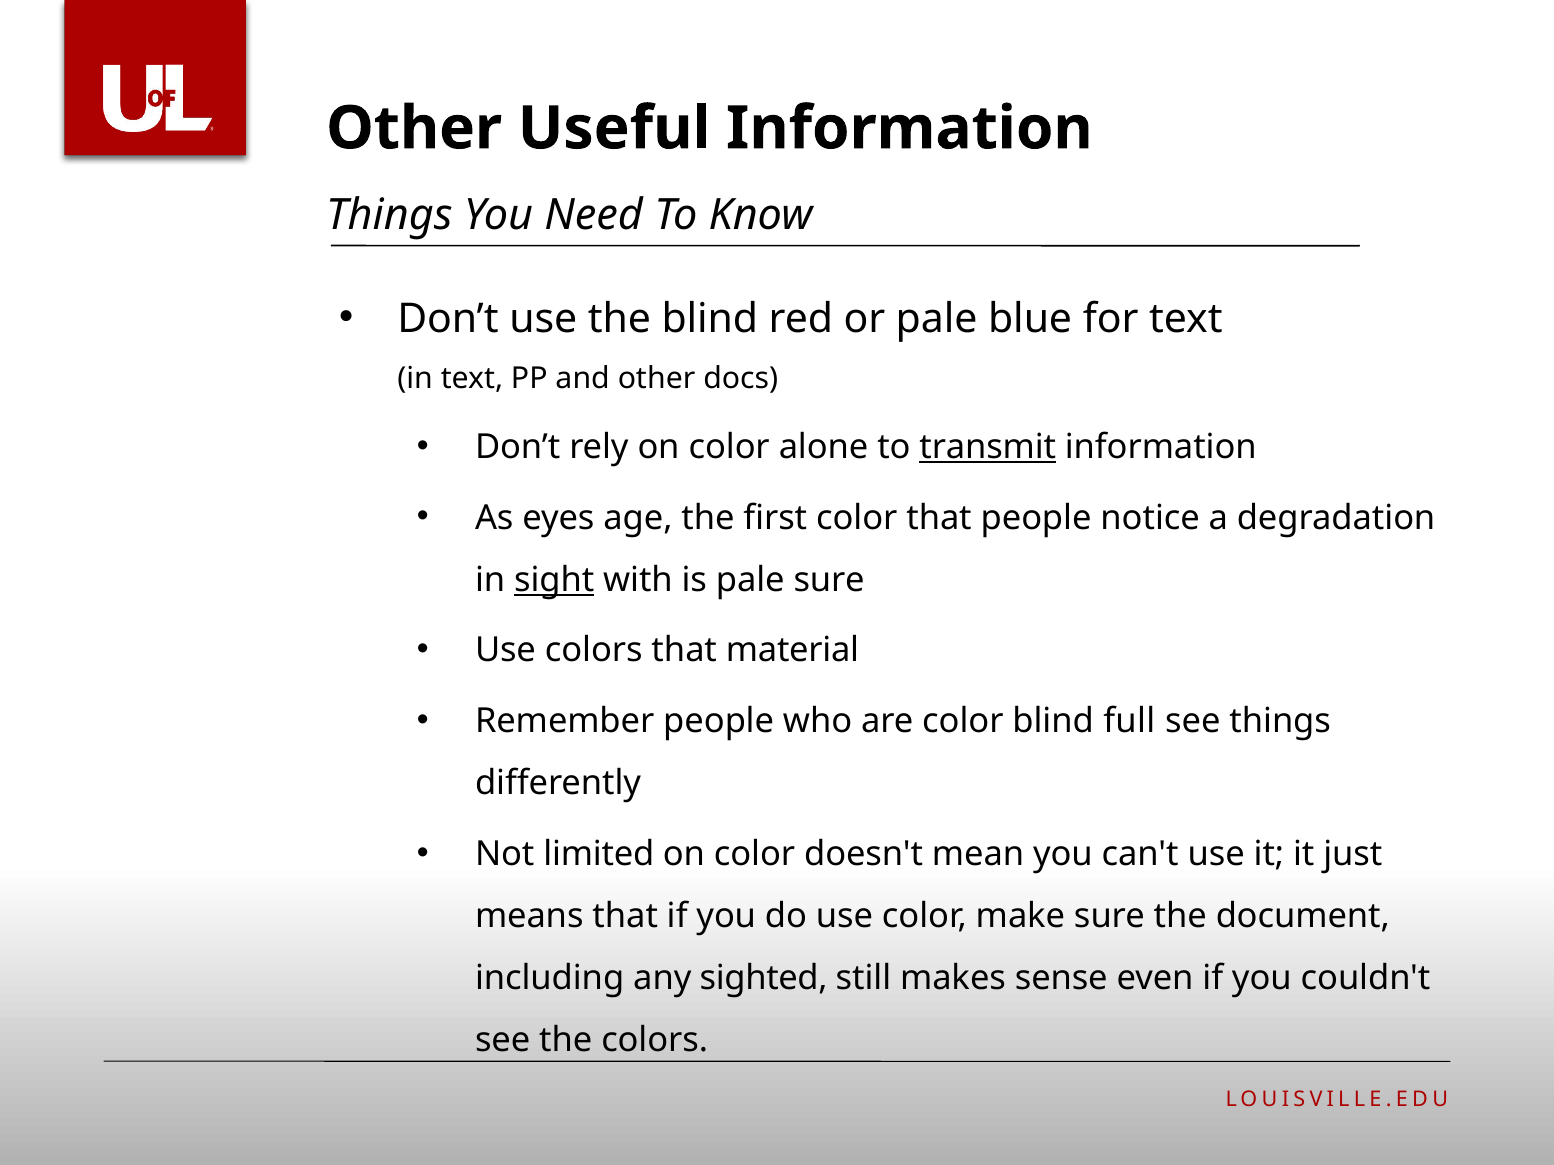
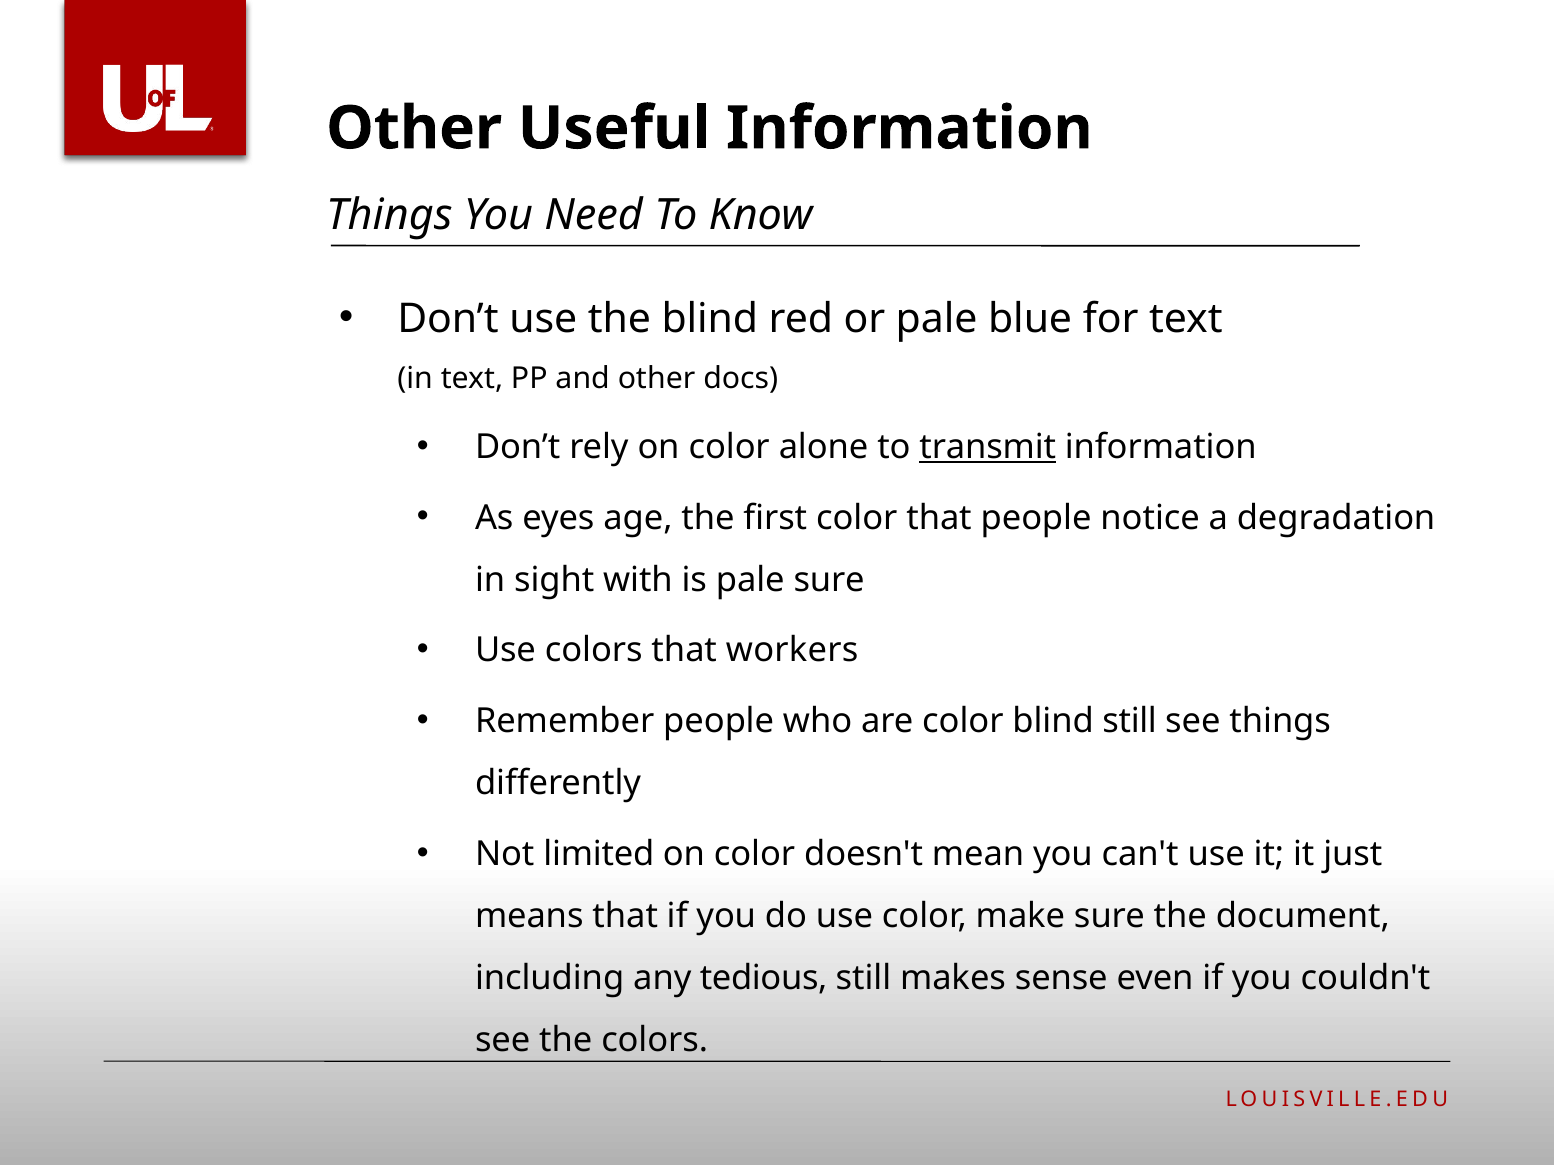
sight underline: present -> none (554, 580)
material: material -> workers (792, 651)
blind full: full -> still (1130, 722)
sighted: sighted -> tedious (764, 979)
